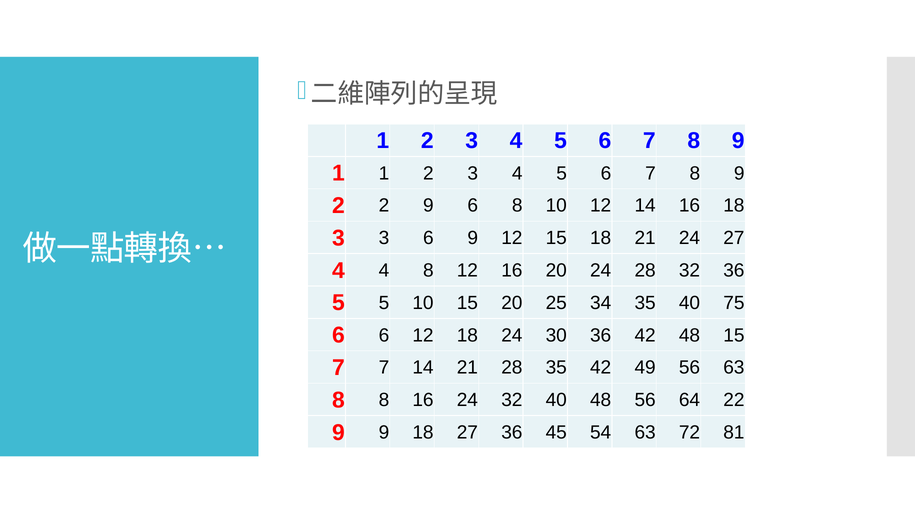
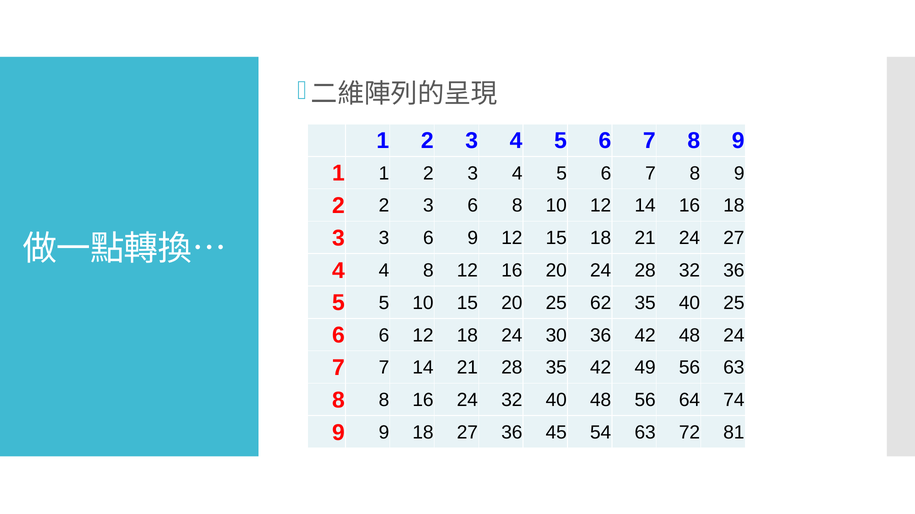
2 2 9: 9 -> 3 (428, 206)
34: 34 -> 62 (601, 303)
40 75: 75 -> 25 (734, 303)
48 15: 15 -> 24 (734, 336)
22: 22 -> 74 (734, 401)
